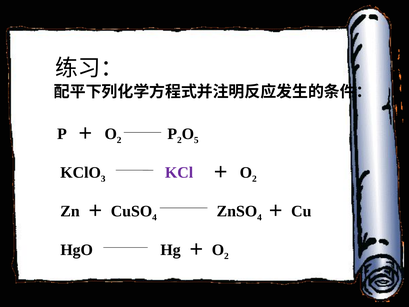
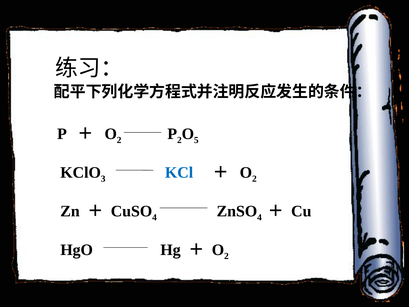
KCl colour: purple -> blue (179, 173)
